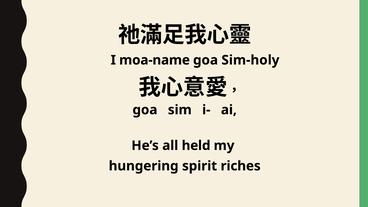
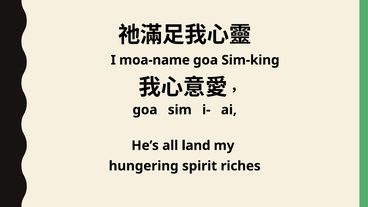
Sim-holy: Sim-holy -> Sim-king (250, 60)
held: held -> land (196, 146)
